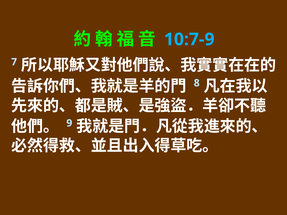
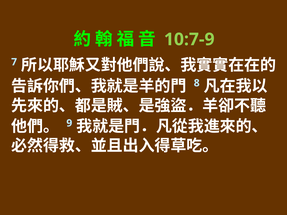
10:7-9 colour: light blue -> light green (189, 39)
